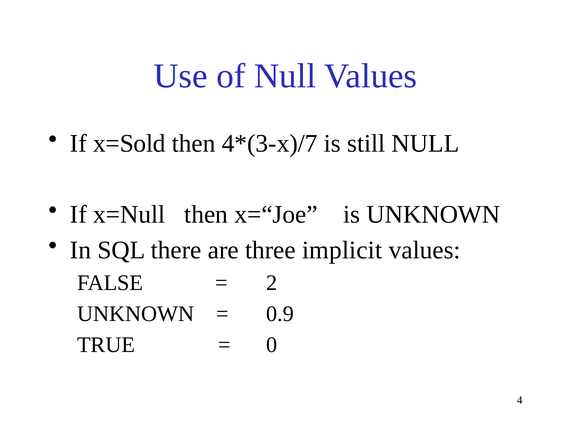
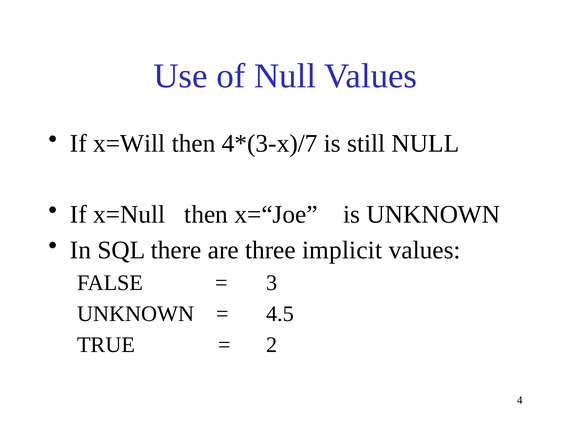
x=Sold: x=Sold -> x=Will (129, 144)
2: 2 -> 3 (272, 283)
0.9: 0.9 -> 4.5 (280, 314)
0: 0 -> 2 (272, 345)
